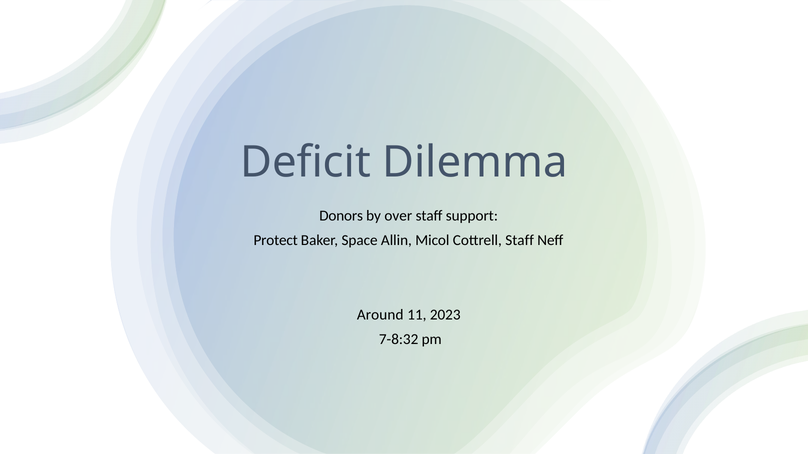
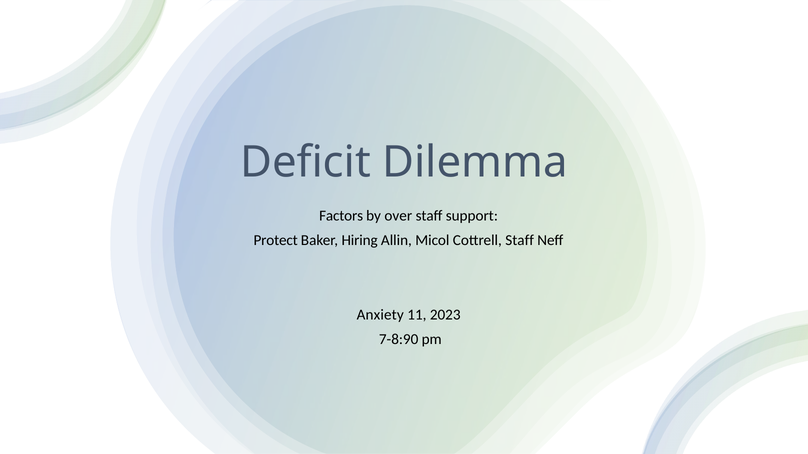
Donors: Donors -> Factors (341, 216)
Space: Space -> Hiring (360, 241)
Around: Around -> Anxiety (380, 315)
7-8:32: 7-8:32 -> 7-8:90 (399, 340)
